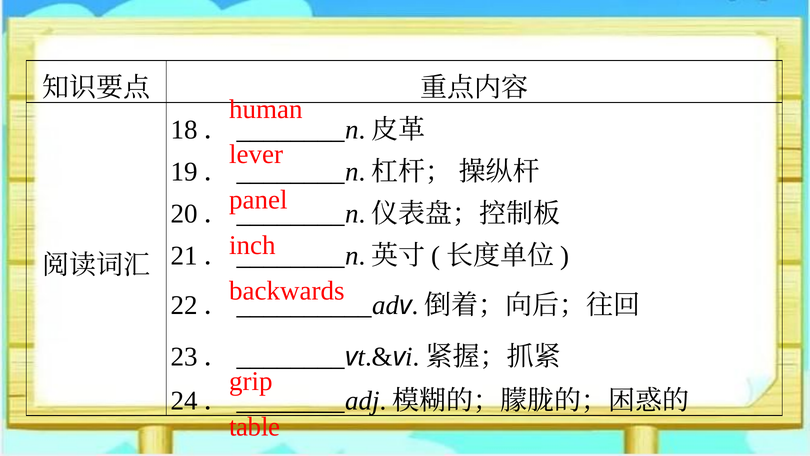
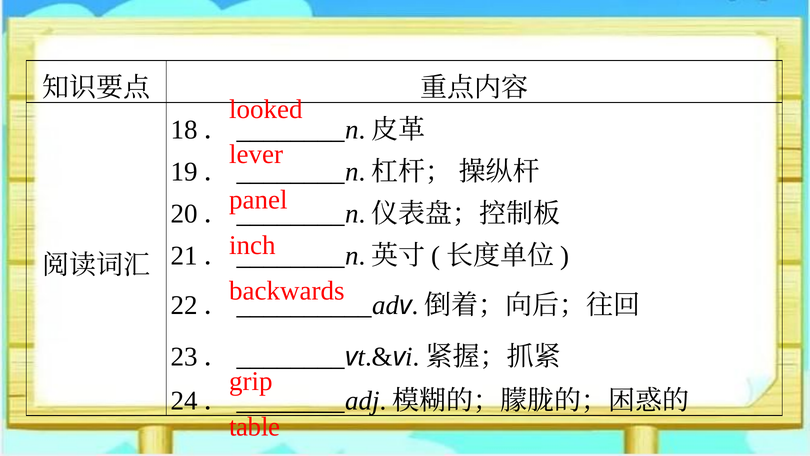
human: human -> looked (266, 109)
